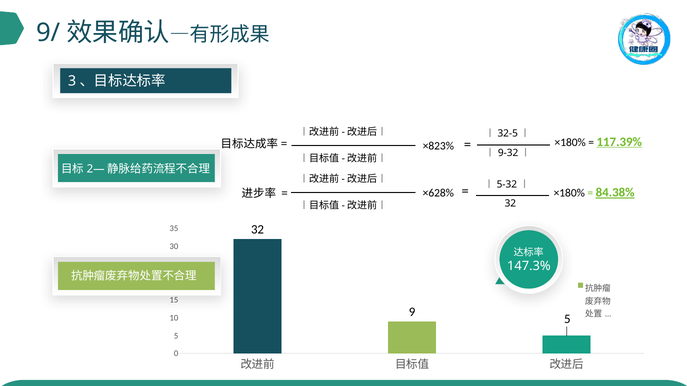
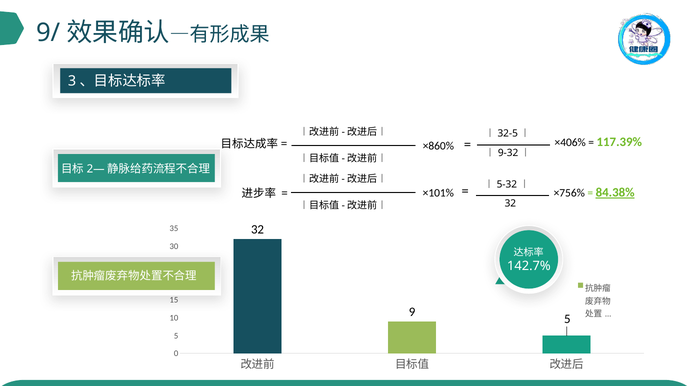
×180%: ×180% -> ×406% (570, 142)
117.39% underline: present -> none (619, 142)
×823%: ×823% -> ×860% (438, 146)
×628%: ×628% -> ×101% (438, 193)
×180%: ×180% -> ×756% (569, 193)
147.3%: 147.3% -> 142.7% (529, 266)
